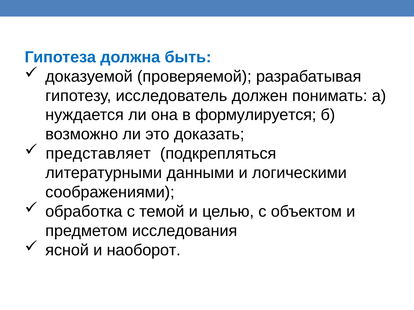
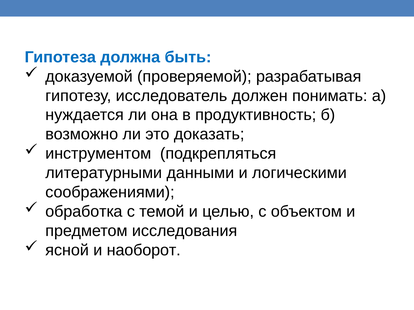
формулируется: формулируется -> продуктивность (256, 115)
представляет: представляет -> инструментом (98, 154)
